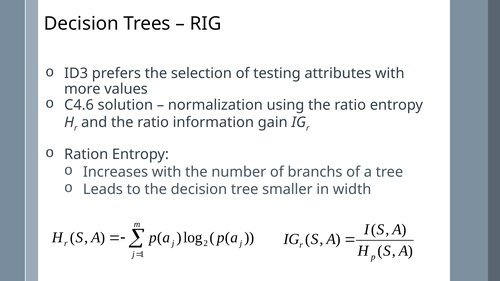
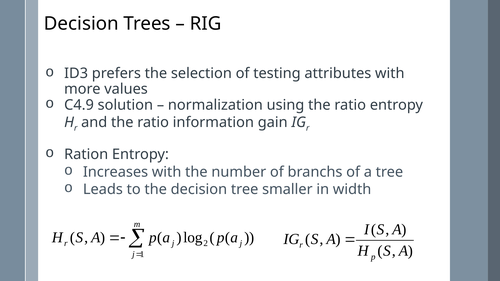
C4.6: C4.6 -> C4.9 (79, 105)
